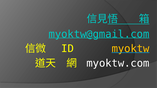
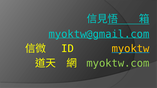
myoktw.com colour: white -> light green (118, 64)
